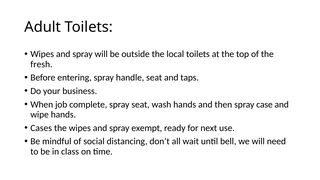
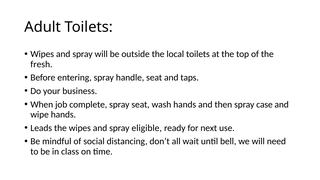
Cases: Cases -> Leads (41, 128)
exempt: exempt -> eligible (147, 128)
